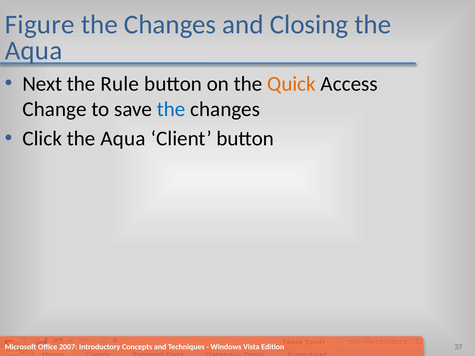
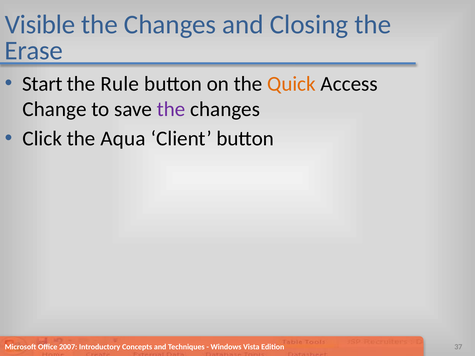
Figure: Figure -> Visible (40, 25)
Aqua: Aqua -> Erase (34, 51)
Next: Next -> Start (42, 84)
the colour: blue -> purple (171, 109)
